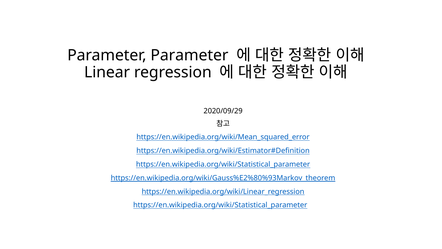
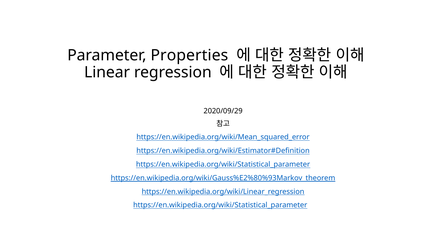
Parameter Parameter: Parameter -> Properties (189, 55)
